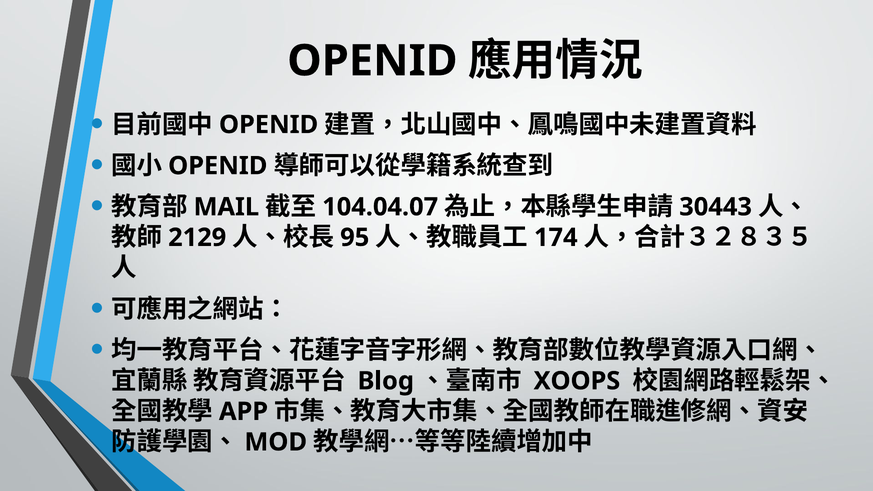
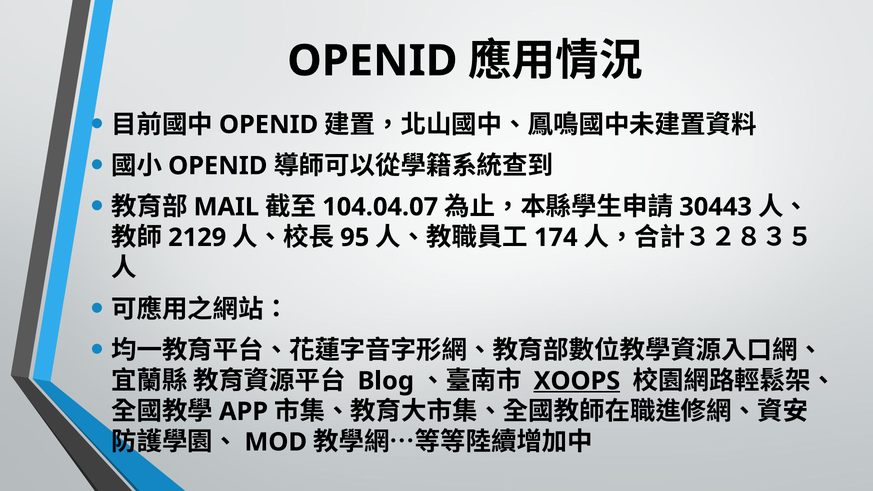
XOOPS underline: none -> present (577, 381)
